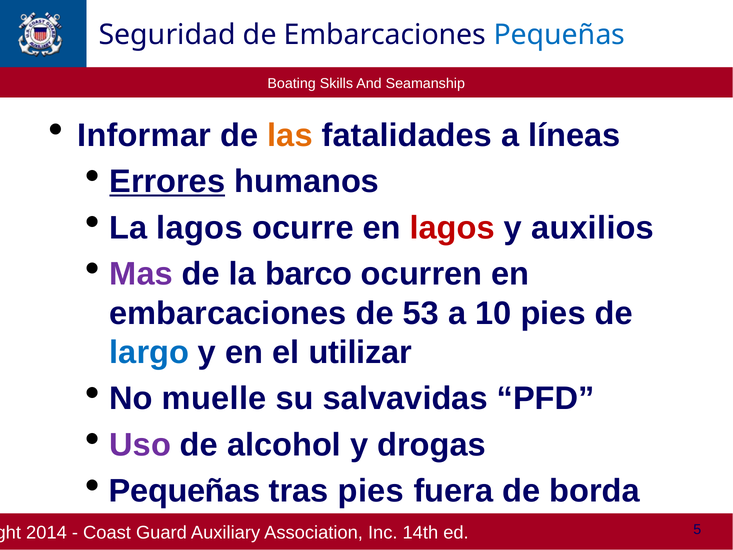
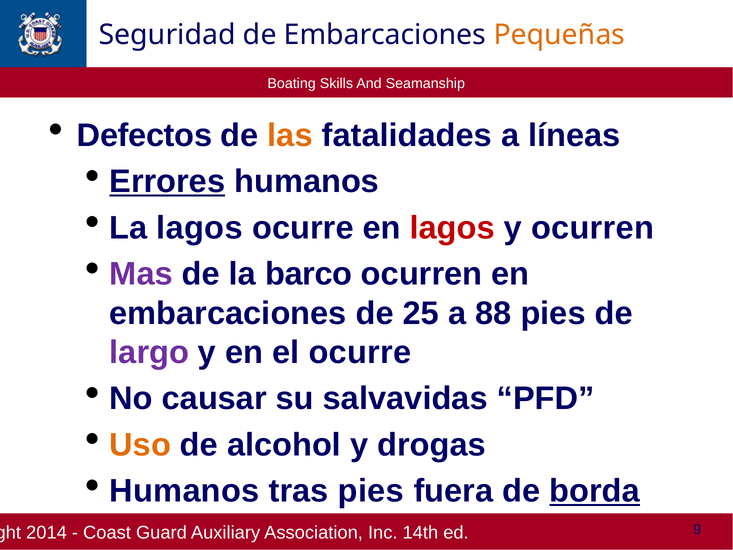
Pequeñas colour: blue -> orange (559, 35)
Informar: Informar -> Defectos (144, 135)
y auxilios: auxilios -> ocurren (593, 228)
53: 53 -> 25 (421, 313)
10: 10 -> 88 (493, 313)
largo colour: blue -> purple (149, 352)
el utilizar: utilizar -> ocurre (360, 352)
muelle: muelle -> causar (214, 399)
Uso colour: purple -> orange (140, 445)
Pequeñas: Pequeñas -> Humanos (184, 491)
borda underline: none -> present (595, 491)
5: 5 -> 9 (697, 529)
